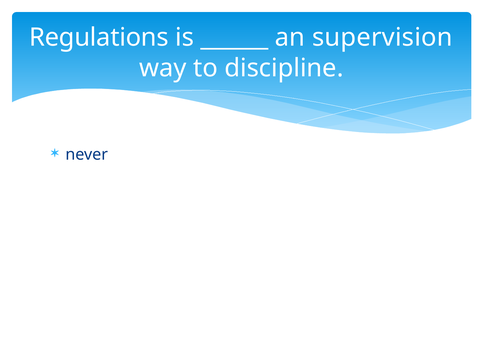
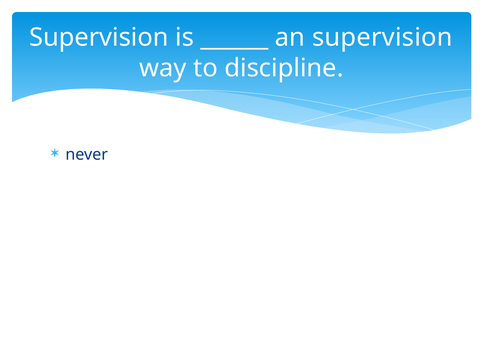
Regulations: Regulations -> Supervision (99, 37)
